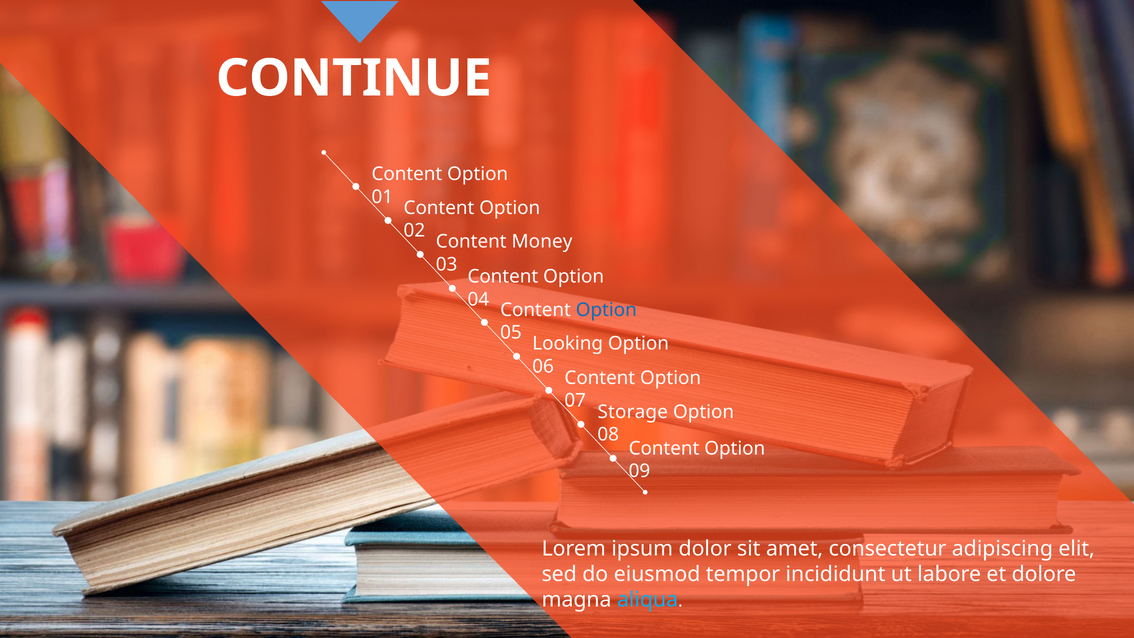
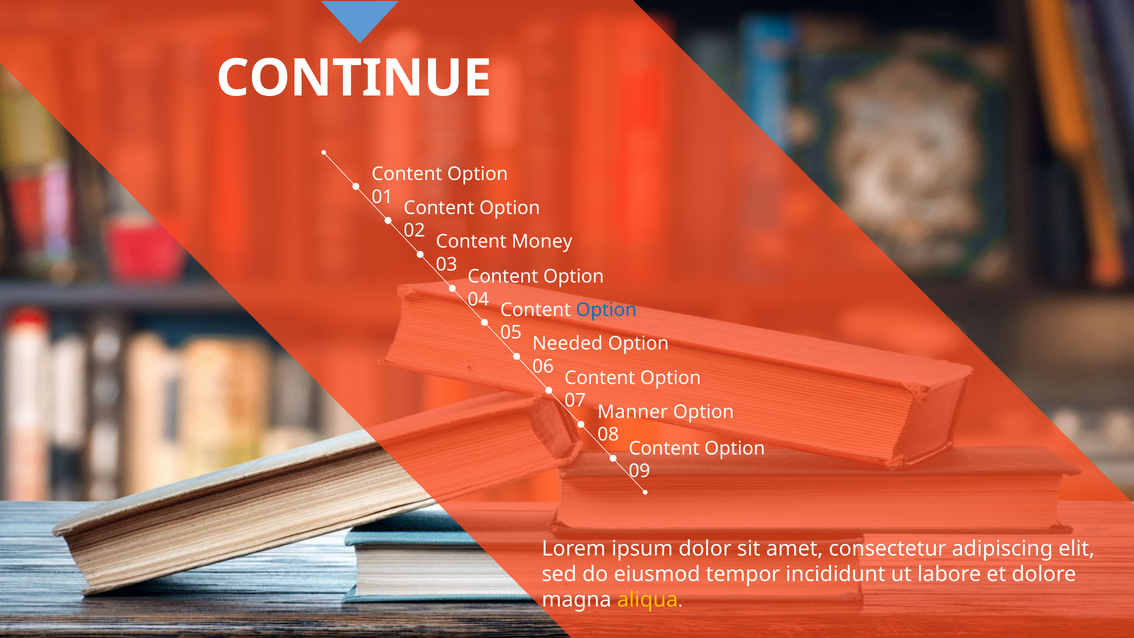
Looking: Looking -> Needed (568, 344)
Storage: Storage -> Manner (633, 412)
aliqua colour: light blue -> yellow (648, 600)
